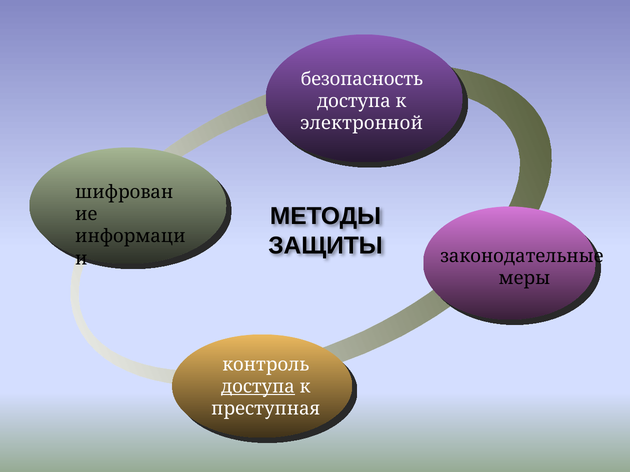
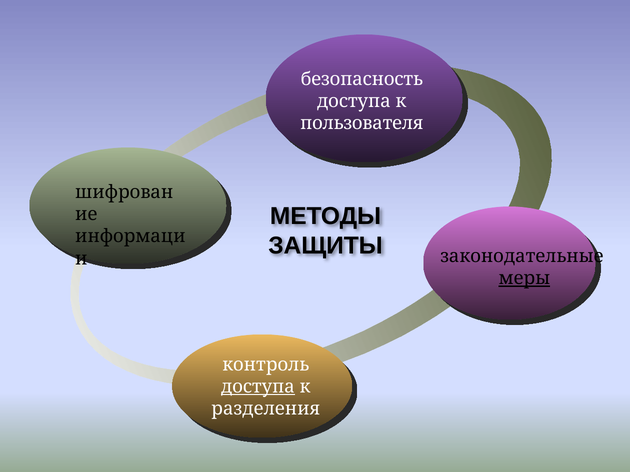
электронной: электронной -> пользователя (362, 124)
меры underline: none -> present (524, 279)
преступная: преступная -> разделения (266, 409)
